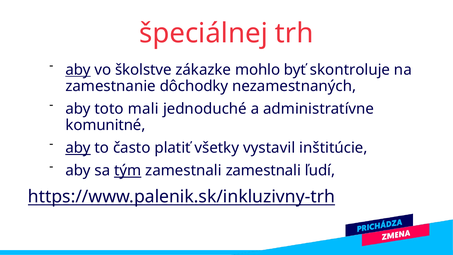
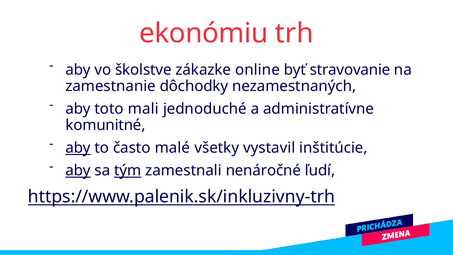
špeciálnej: špeciálnej -> ekonómiu (204, 33)
aby underline: present -> none (78, 70)
mohlo: mohlo -> online (257, 70)
skontroluje: skontroluje -> stravovanie (350, 70)
platiť: platiť -> malé (172, 148)
aby underline: none -> present (78, 171)
zamestnali zamestnali: zamestnali -> nenáročné (263, 171)
